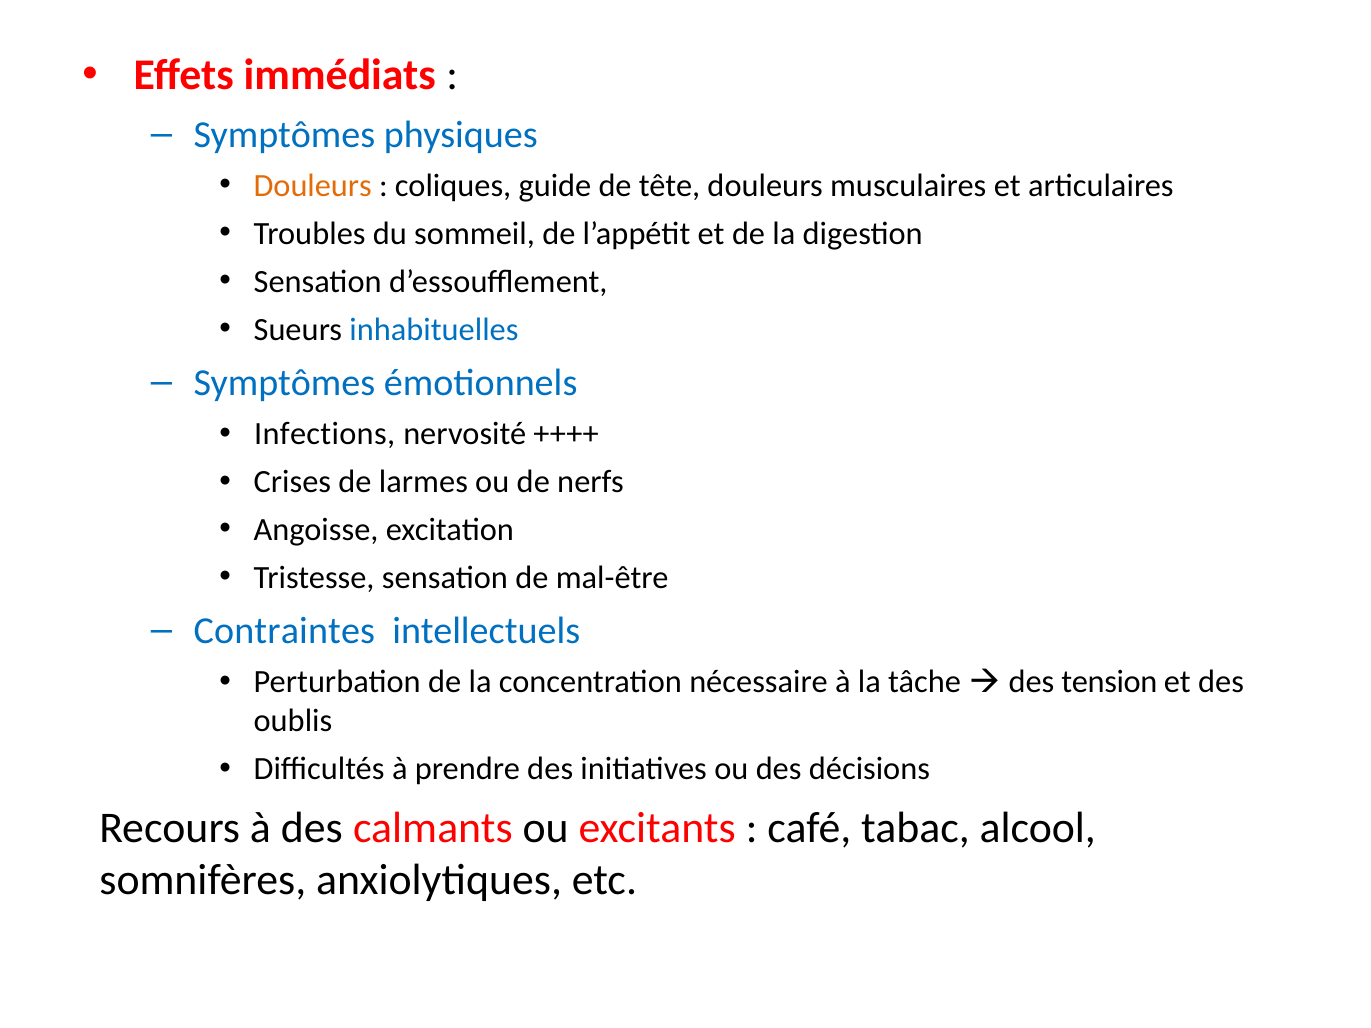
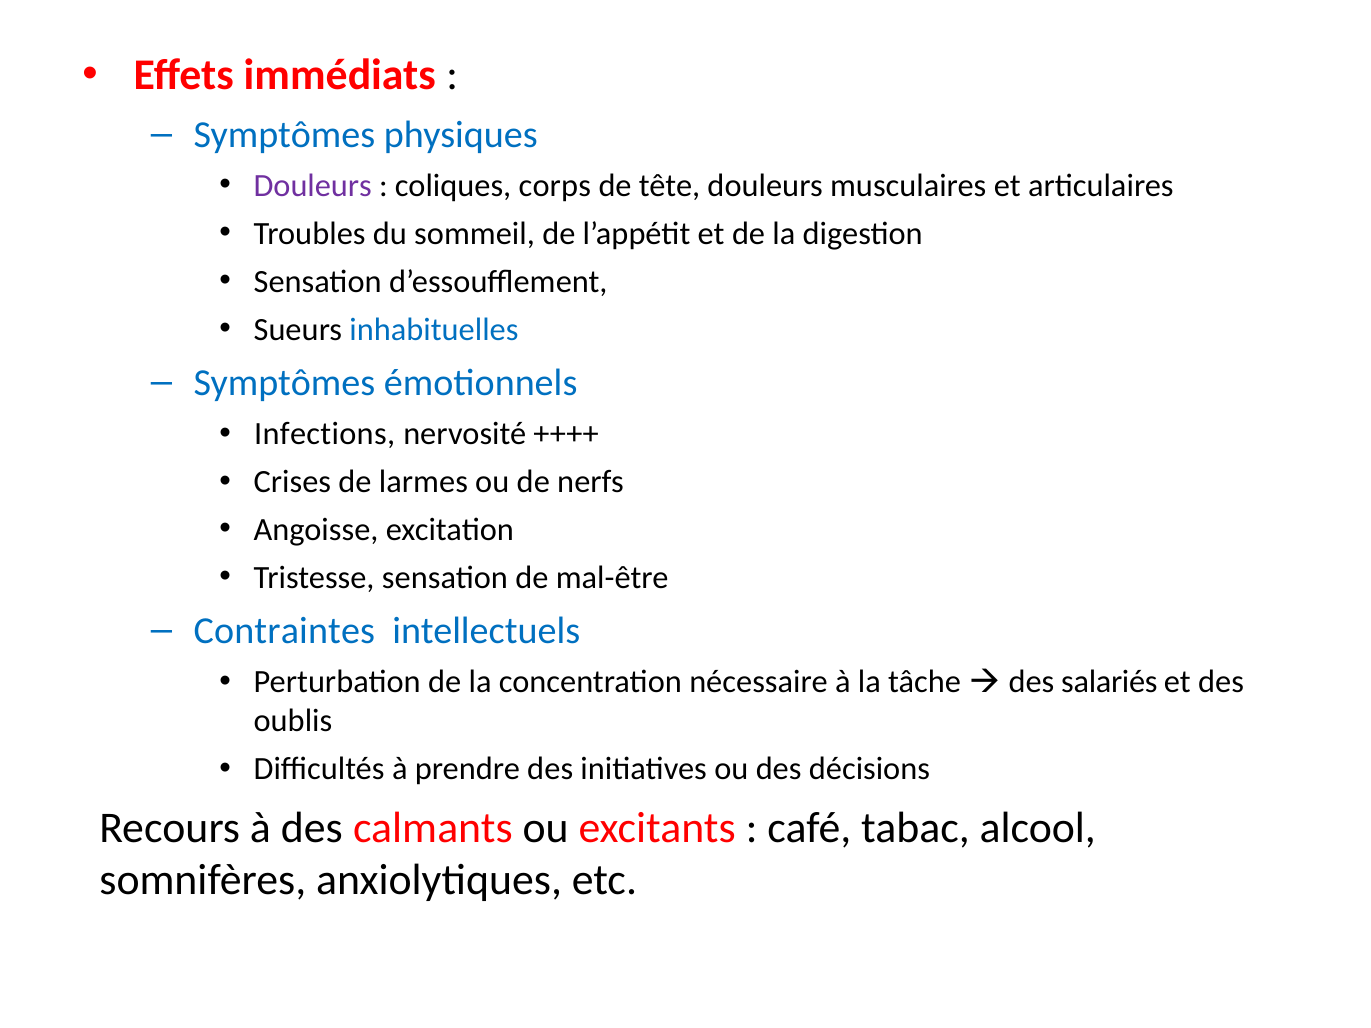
Douleurs colour: orange -> purple (313, 186)
guide: guide -> corps (555, 186)
tension: tension -> salariés (1109, 682)
